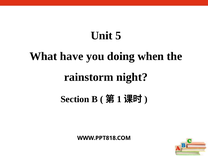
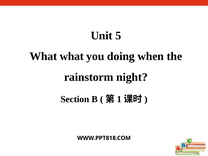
What have: have -> what (72, 56)
